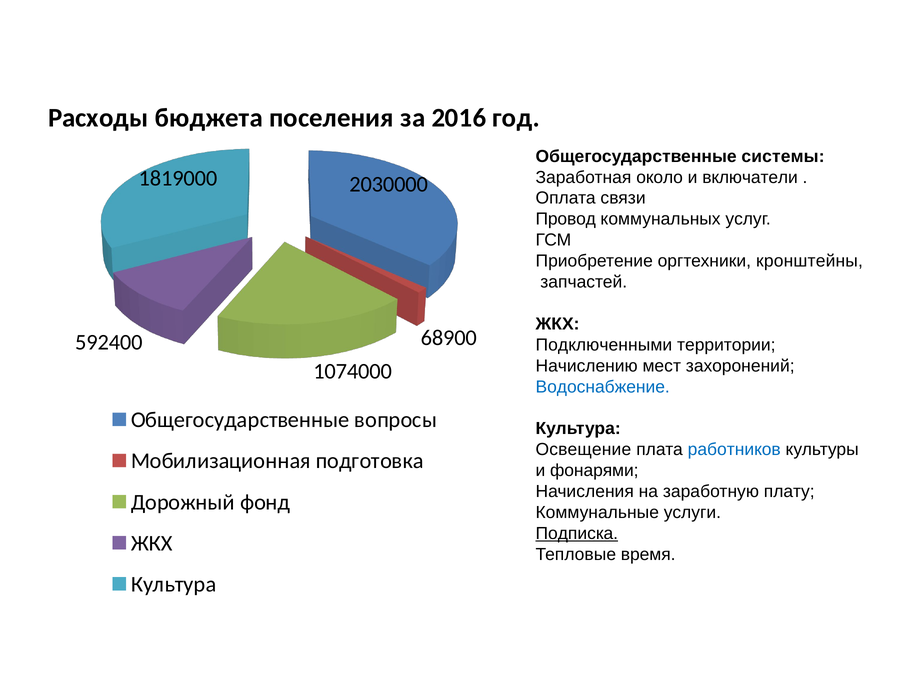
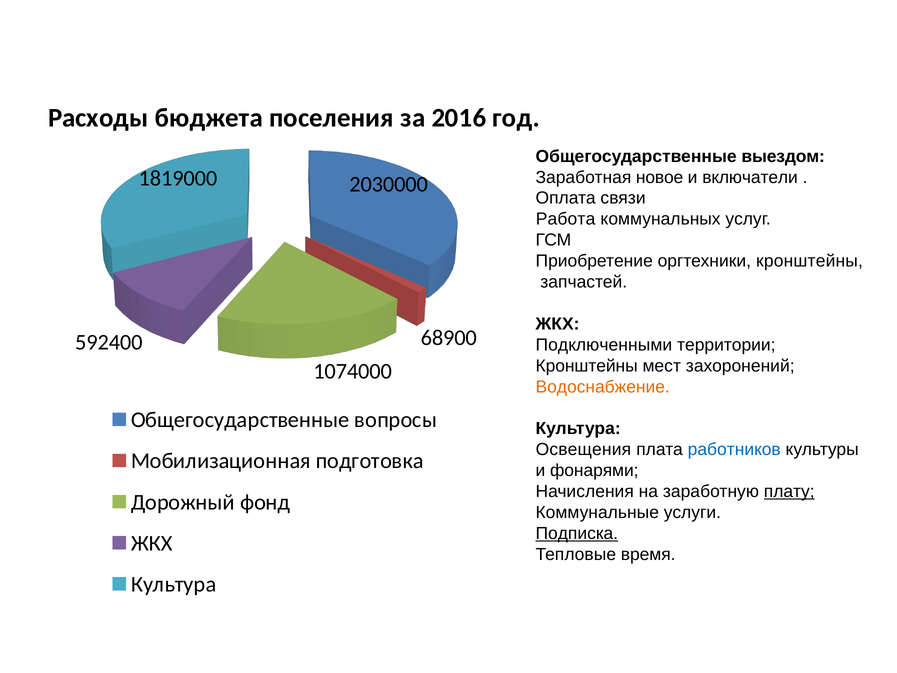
системы: системы -> выездом (783, 156)
около: около -> новое (660, 177)
Провод: Провод -> Работа (566, 219)
Начислению: Начислению -> Кронштейны (587, 366)
Водоснабжение colour: blue -> orange (603, 387)
Освещение: Освещение -> Освещения (583, 449)
плату underline: none -> present (789, 491)
